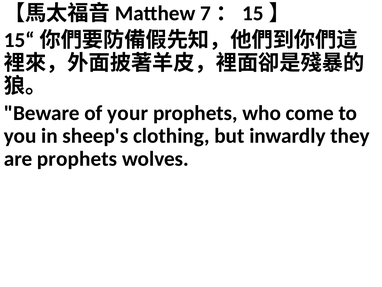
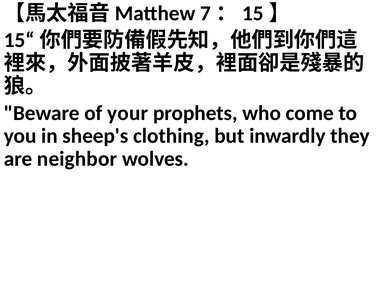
are prophets: prophets -> neighbor (77, 159)
